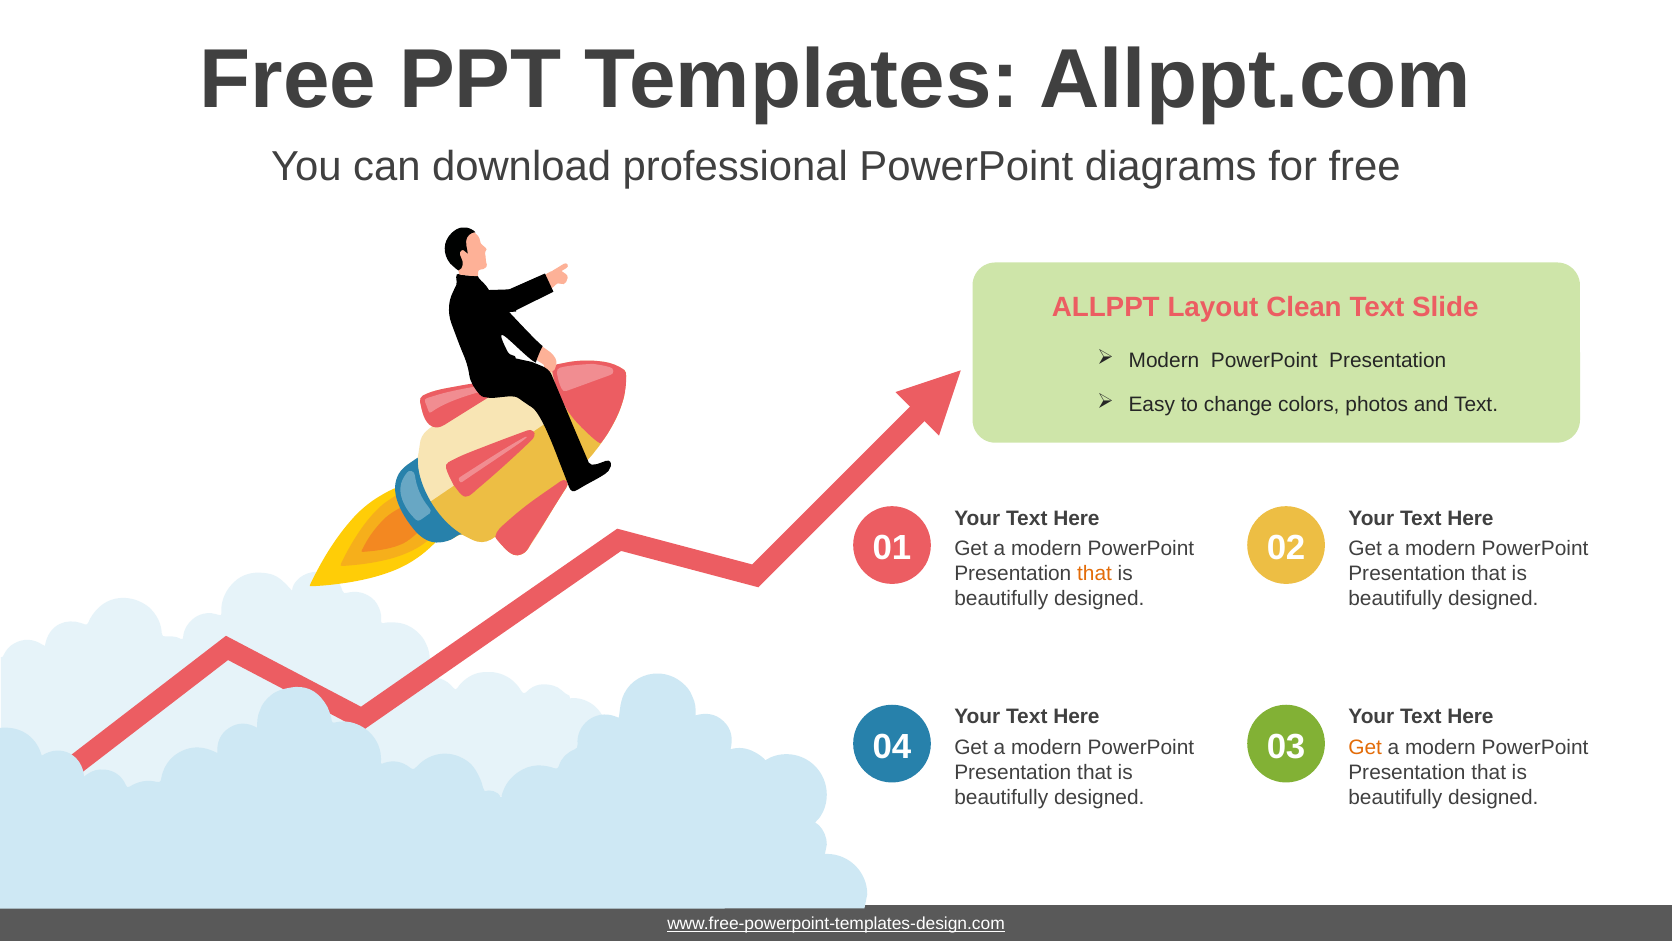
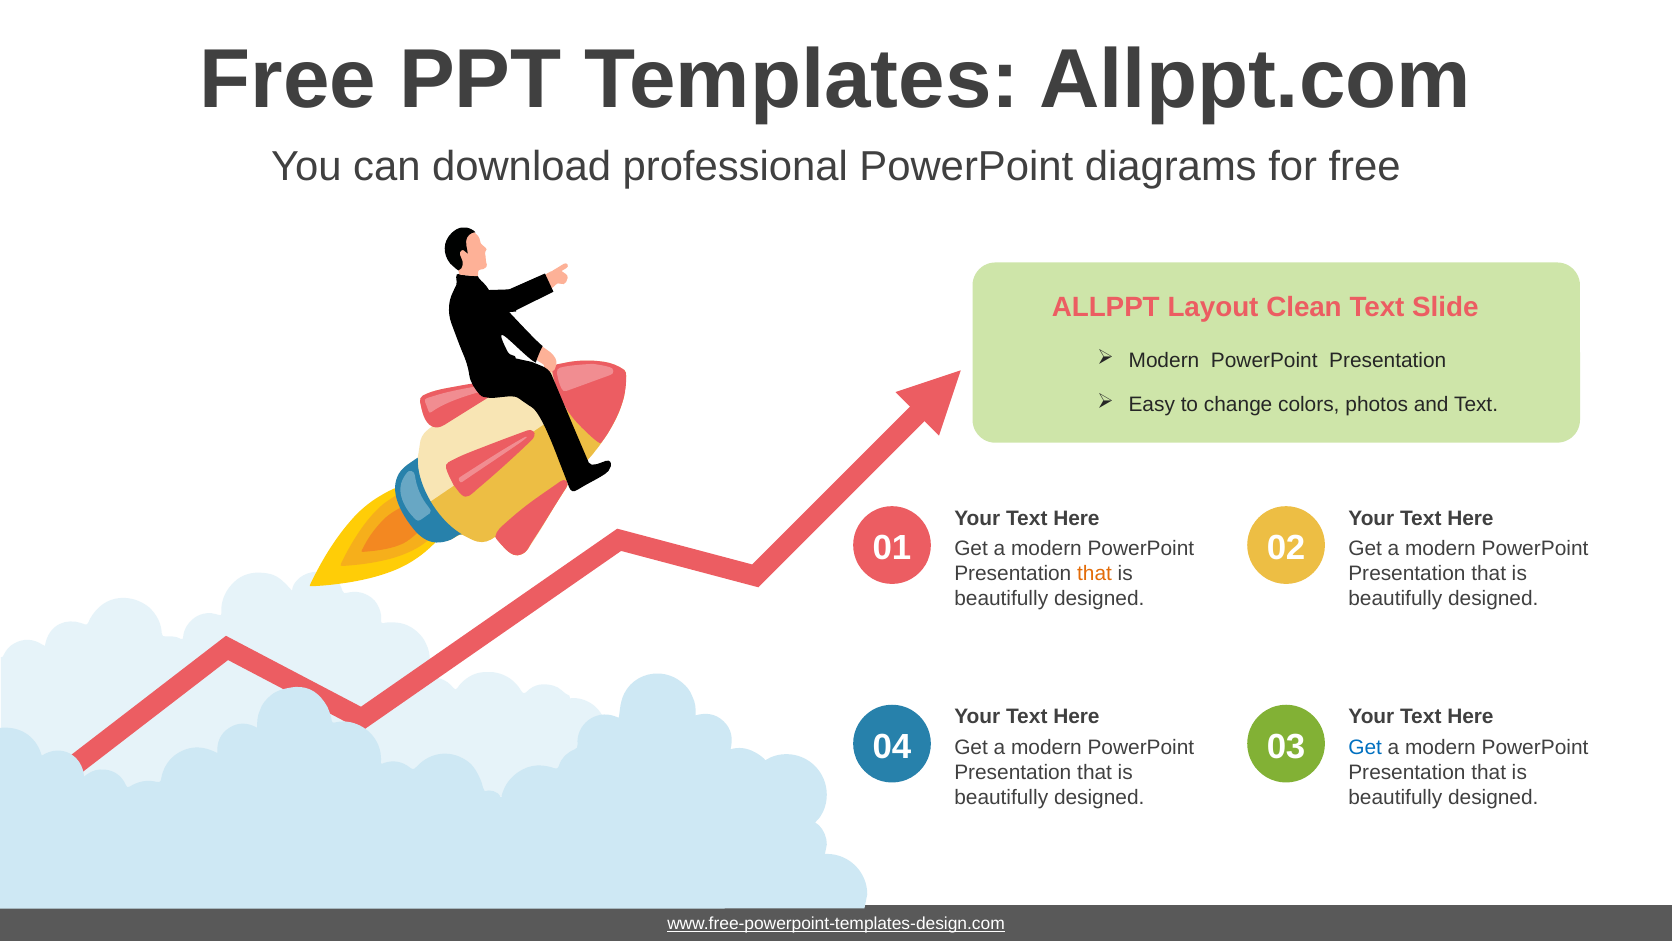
Get colour: orange -> blue (1365, 747)
